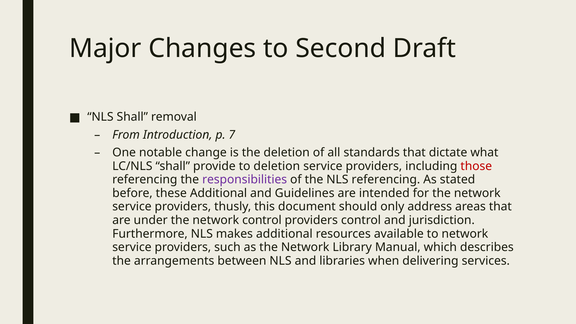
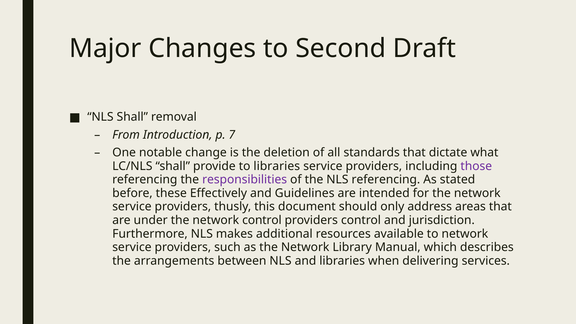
to deletion: deletion -> libraries (277, 166)
those colour: red -> purple (476, 166)
these Additional: Additional -> Effectively (218, 193)
